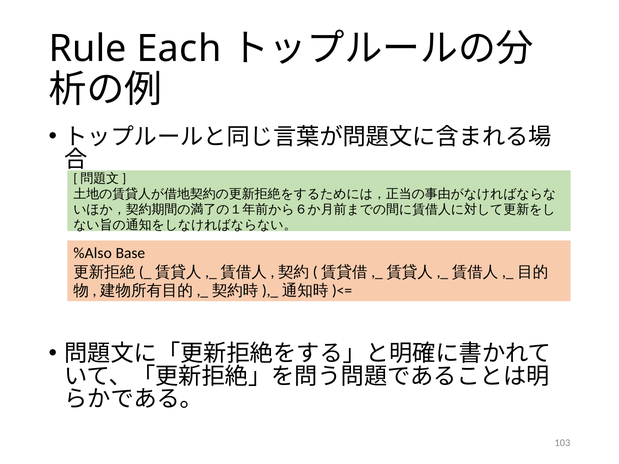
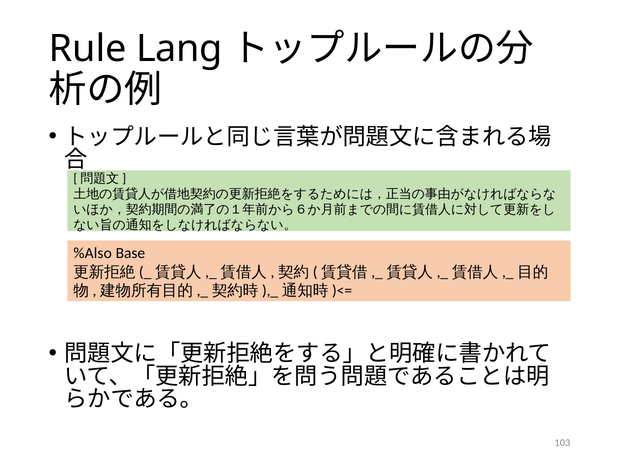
Each: Each -> Lang (179, 49)
